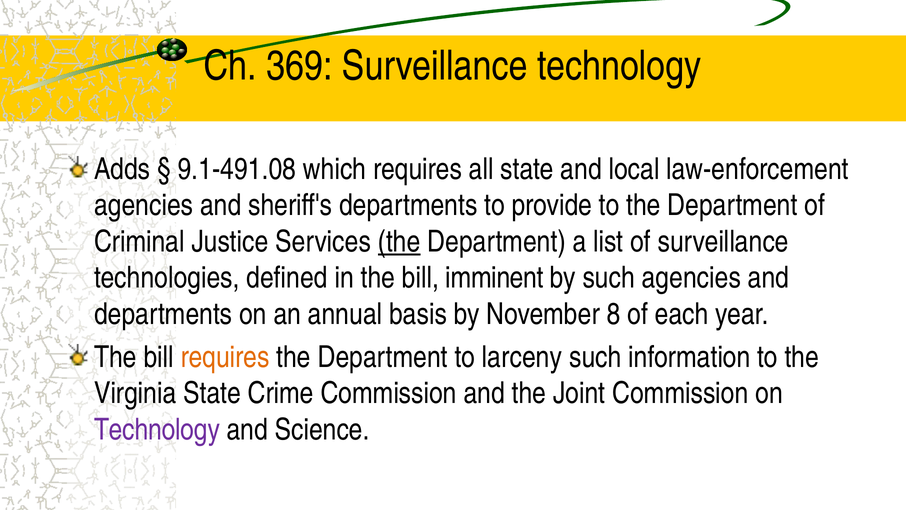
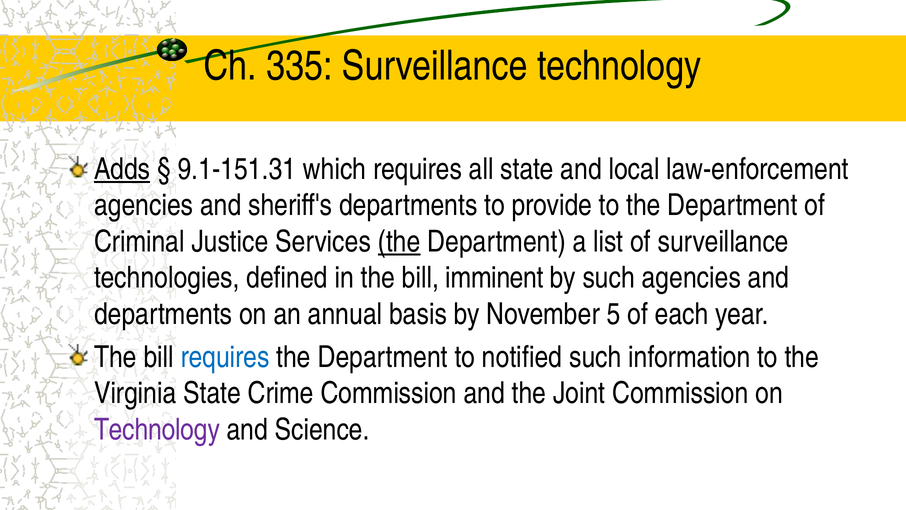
369: 369 -> 335 (299, 66)
Adds underline: none -> present (122, 169)
9.1-491.08: 9.1-491.08 -> 9.1-151.31 (237, 169)
8: 8 -> 5 (614, 314)
requires colour: orange -> blue (225, 357)
larceny: larceny -> notified (522, 357)
